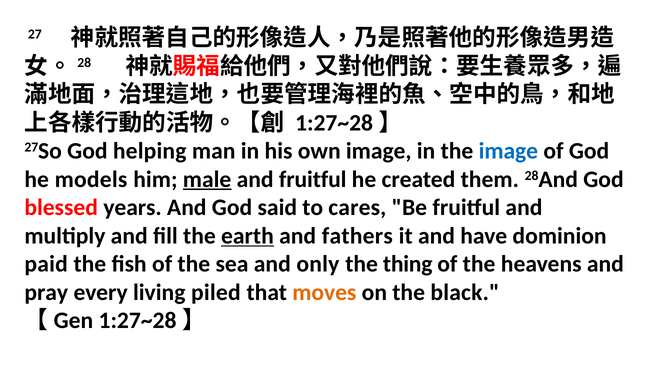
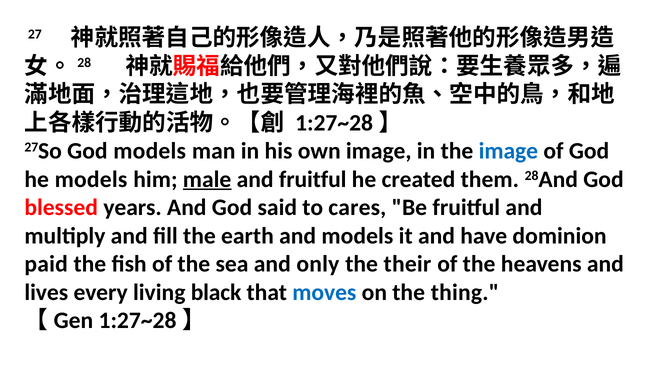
God helping: helping -> models (150, 151)
earth underline: present -> none (247, 236)
and fathers: fathers -> models (357, 236)
thing: thing -> their (407, 264)
pray: pray -> lives (46, 293)
piled: piled -> black (216, 293)
moves colour: orange -> blue (324, 293)
black: black -> thing (465, 293)
